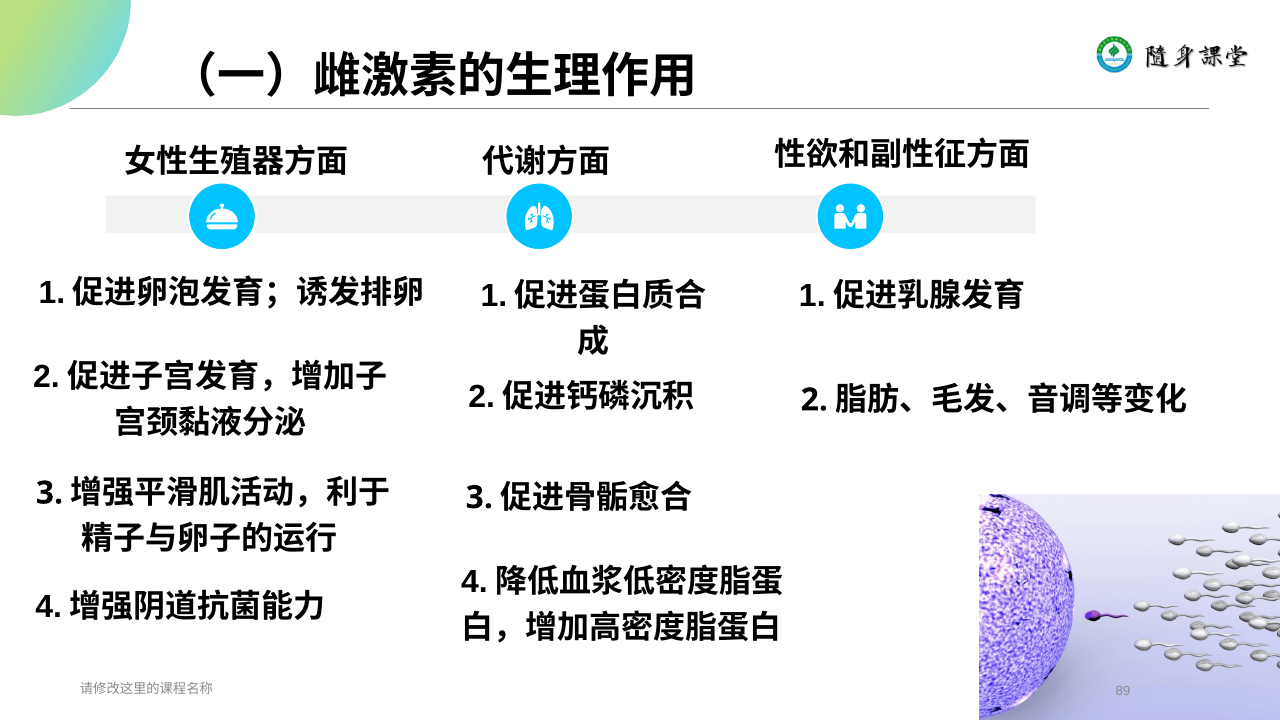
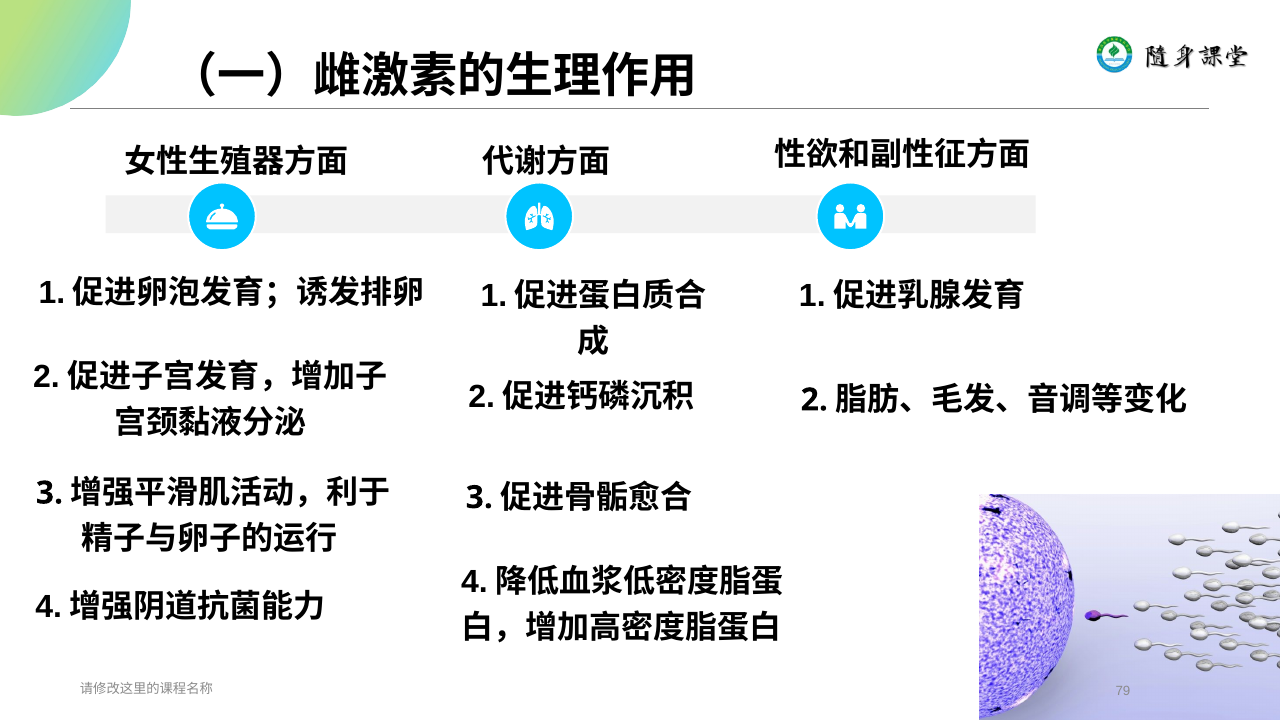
89: 89 -> 79 (1123, 691)
